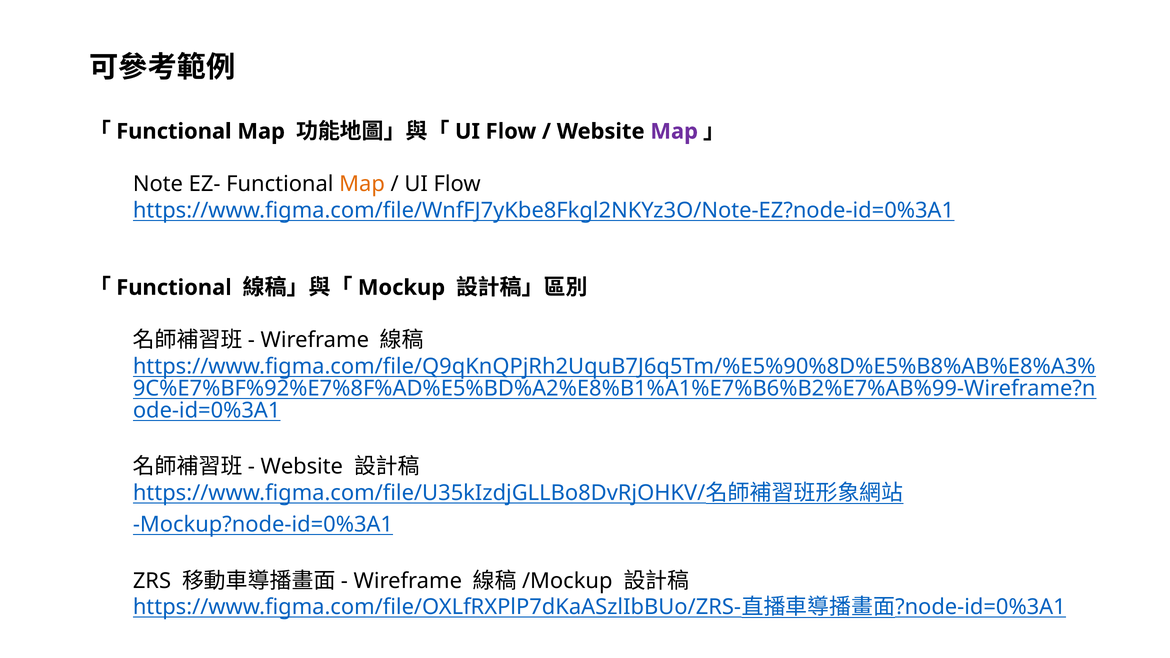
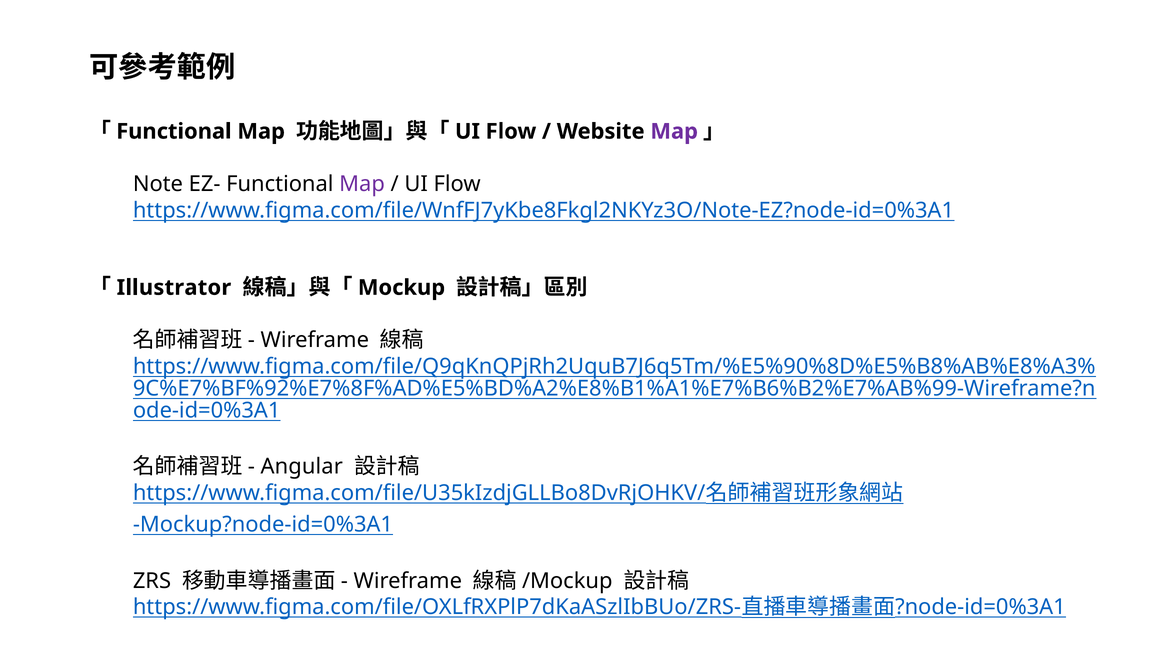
Map colour: orange -> purple (362, 184)
Functional: Functional -> Illustrator (174, 288)
Website: Website -> Angular (302, 467)
